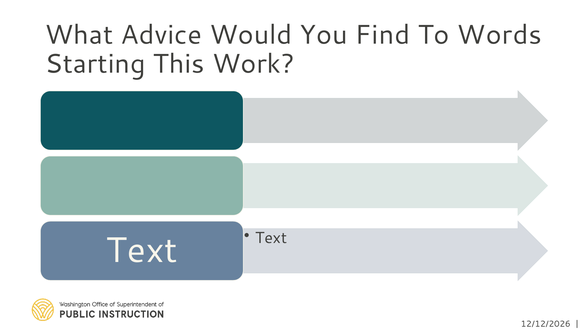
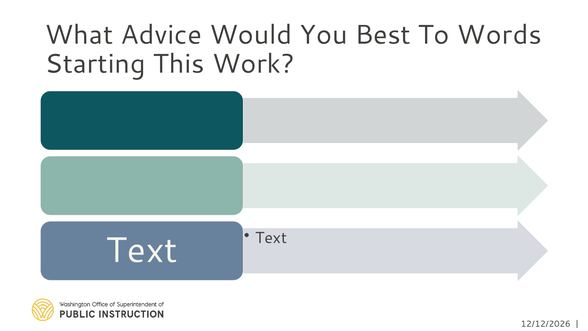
Find: Find -> Best (383, 35)
